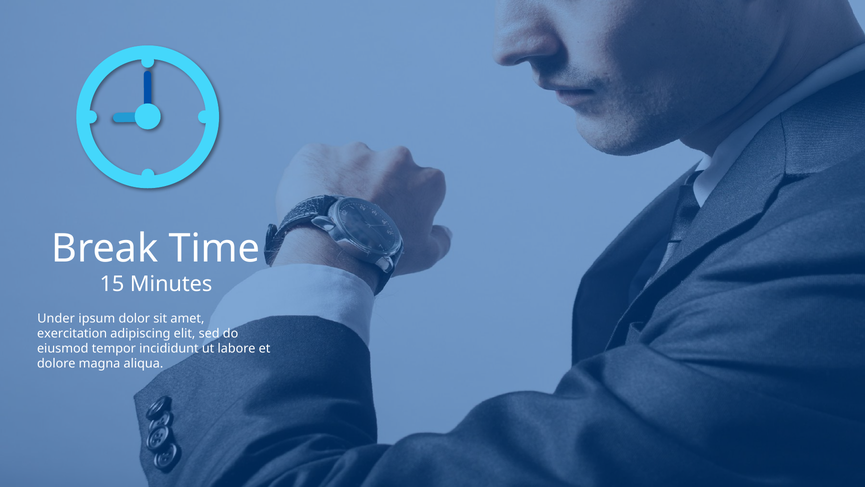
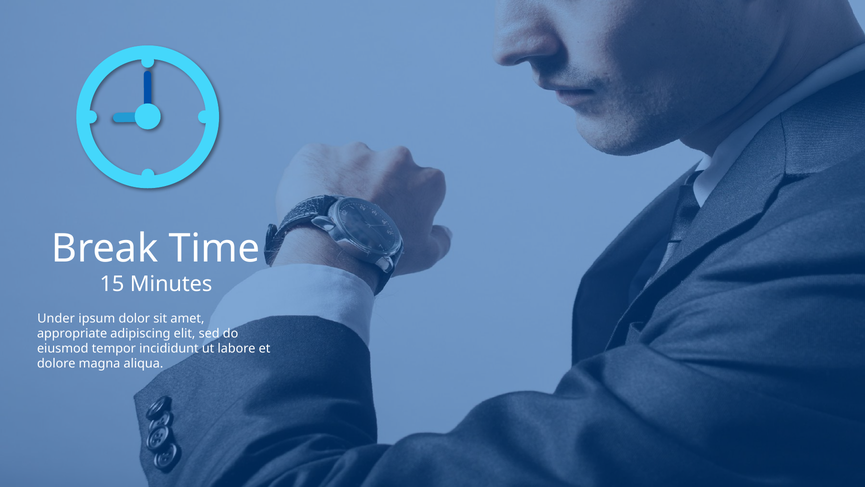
exercitation: exercitation -> appropriate (72, 333)
